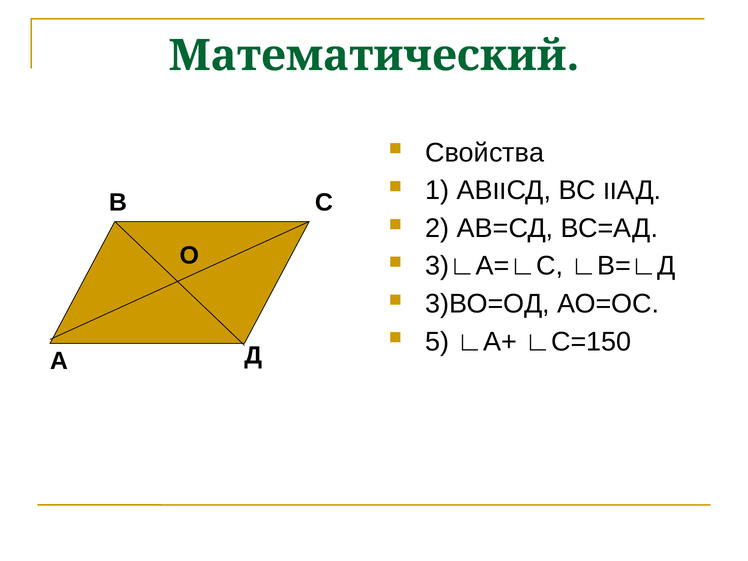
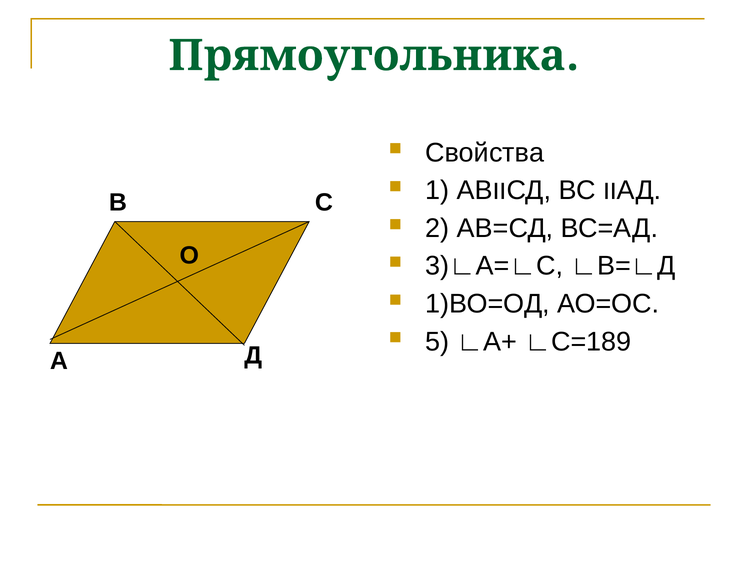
Математический: Математический -> Прямоугольника (374, 56)
3)ВО=ОД: 3)ВО=ОД -> 1)ВО=ОД (488, 304)
∟С=150: ∟С=150 -> ∟С=189 (578, 342)
